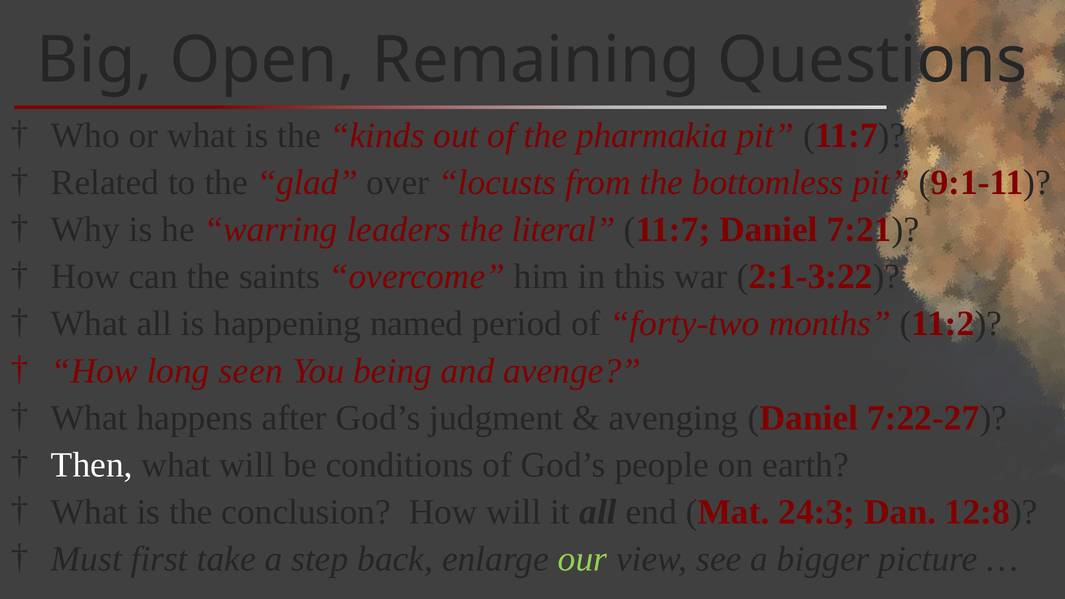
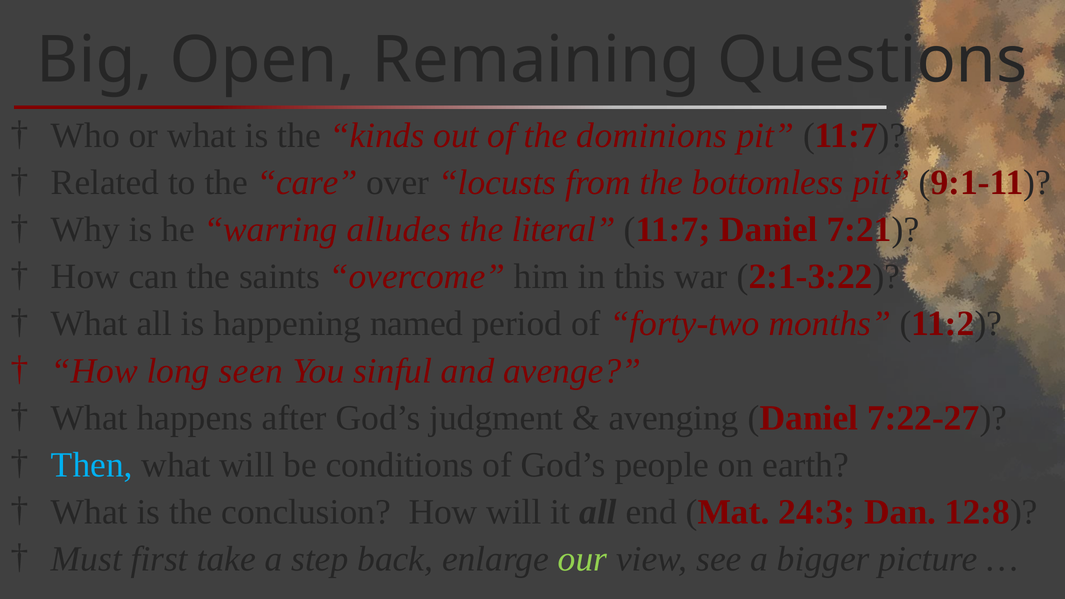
pharmakia: pharmakia -> dominions (652, 136)
glad: glad -> care (307, 183)
leaders: leaders -> alludes (399, 230)
being: being -> sinful (393, 371)
Then colour: white -> light blue (92, 465)
